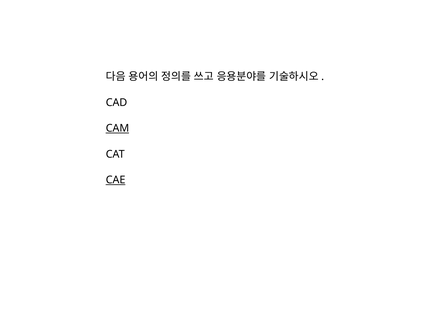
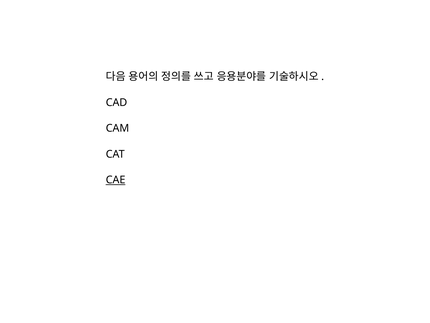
CAM underline: present -> none (117, 128)
